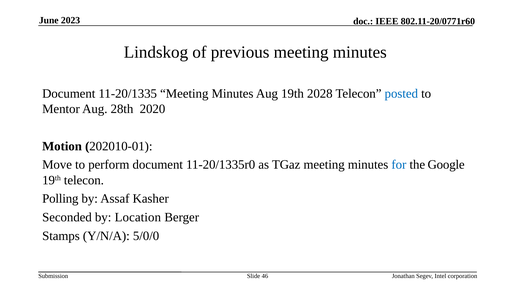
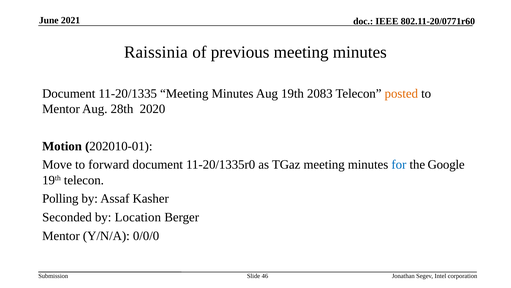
2023: 2023 -> 2021 (71, 20)
Lindskog: Lindskog -> Raissinia (156, 52)
2028: 2028 -> 2083 (320, 94)
posted colour: blue -> orange (401, 94)
perform: perform -> forward (109, 164)
Stamps: Stamps -> Mentor (61, 235)
5/0/0: 5/0/0 -> 0/0/0 (146, 235)
